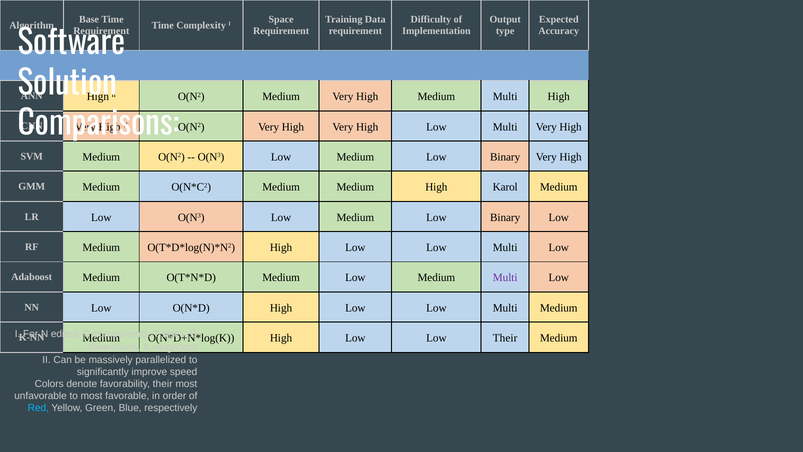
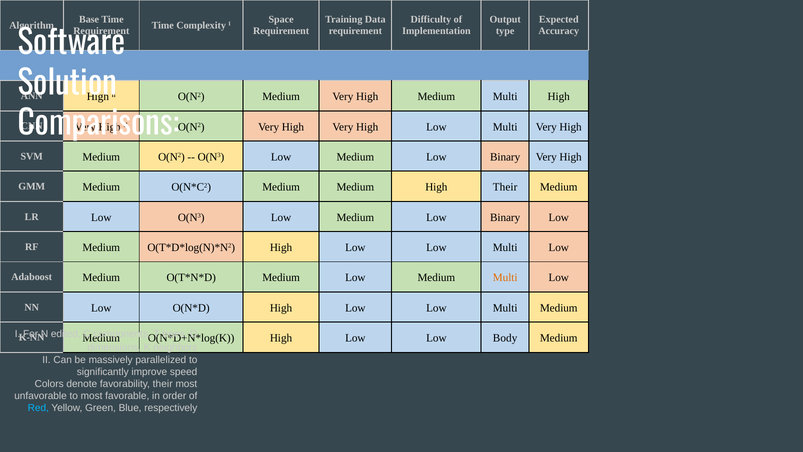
High Karol: Karol -> Their (505, 187)
Multi colour: purple -> orange (505, 278)
Low Their: Their -> Body (505, 338)
